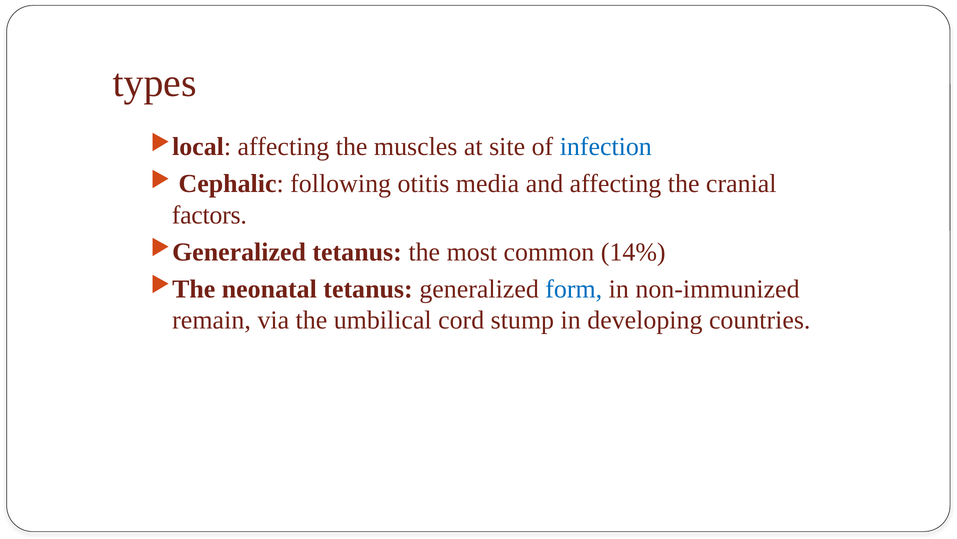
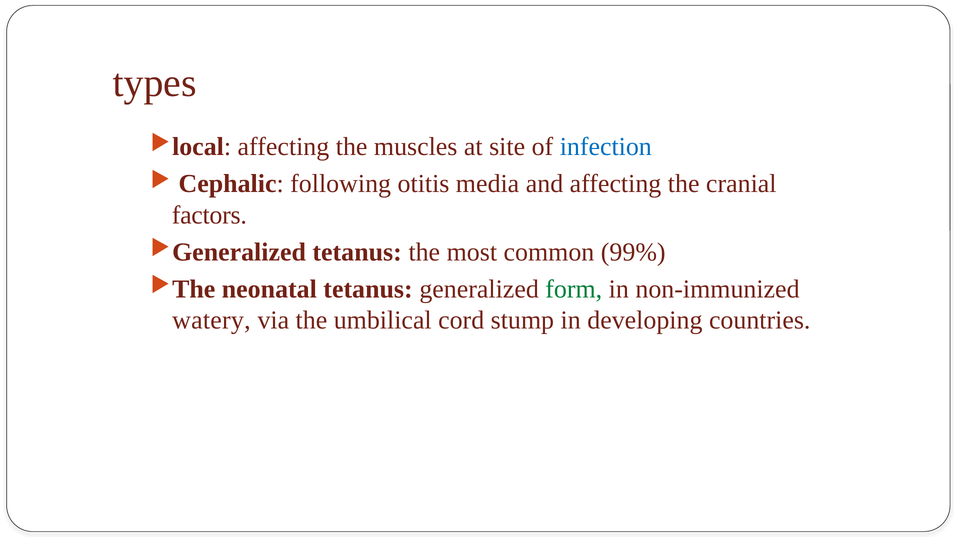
14%: 14% -> 99% (633, 252)
form colour: blue -> green (574, 289)
remain: remain -> watery (211, 320)
